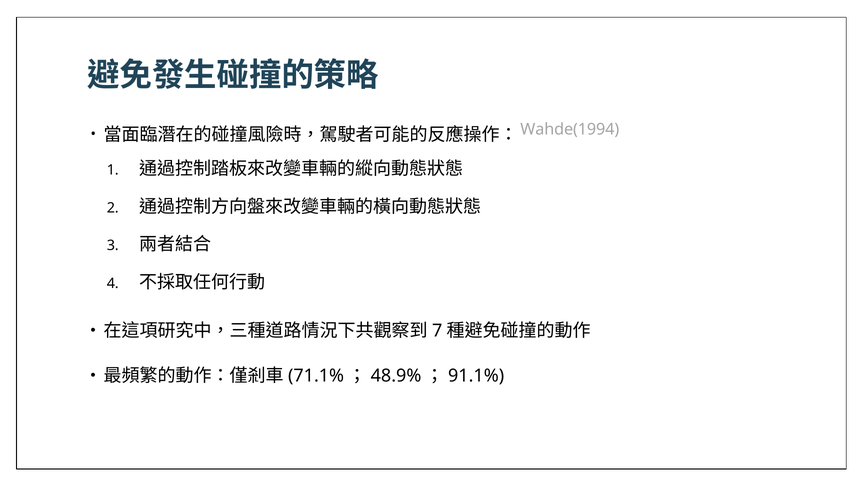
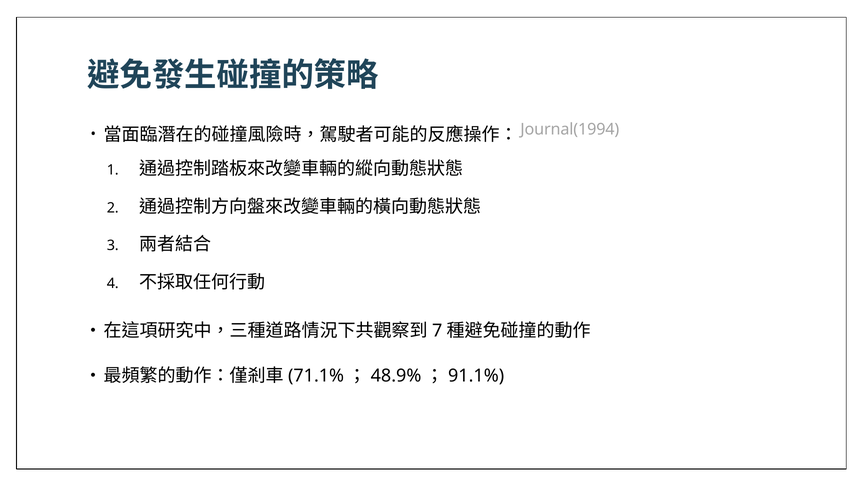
Wahde(1994: Wahde(1994 -> Journal(1994 (570, 129)
